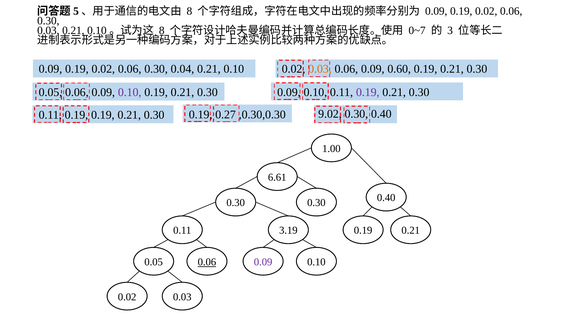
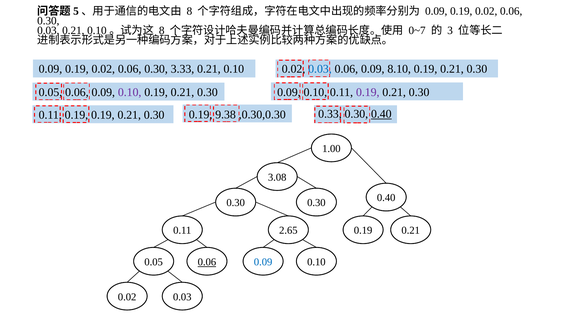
0.04: 0.04 -> 3.33 (182, 69)
0.03 colour: orange -> blue (320, 69)
0.60: 0.60 -> 8.10 (399, 69)
9.02: 9.02 -> 0.33 (330, 114)
0.40 underline: none -> present (381, 114)
0.27: 0.27 -> 9.38 (226, 115)
6.61: 6.61 -> 3.08 (277, 177)
3.19: 3.19 -> 2.65 (288, 230)
0.09 colour: purple -> blue (263, 262)
